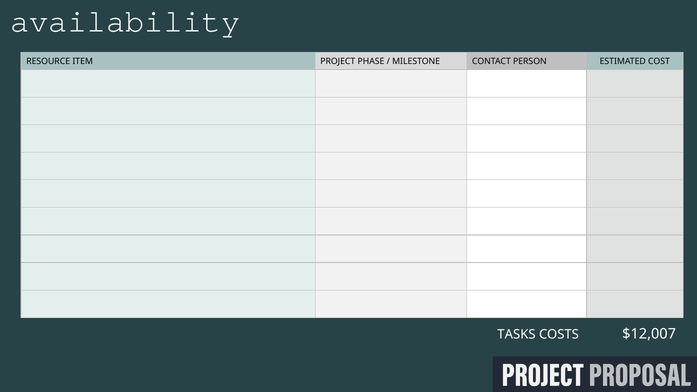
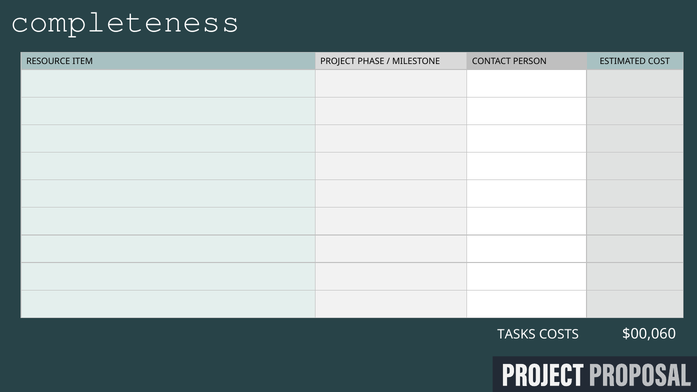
availability: availability -> completeness (125, 21)
$12,007: $12,007 -> $00,060 (649, 334)
